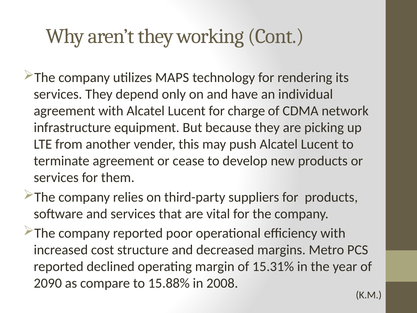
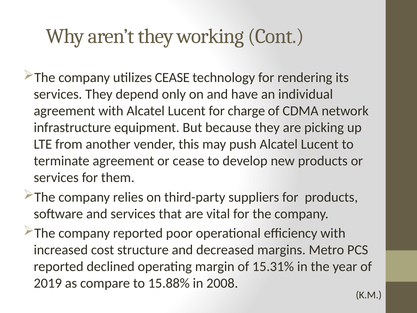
utilizes MAPS: MAPS -> CEASE (172, 77)
2090: 2090 -> 2019 (48, 283)
